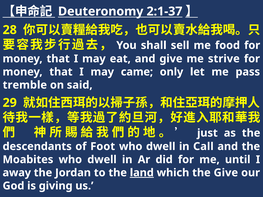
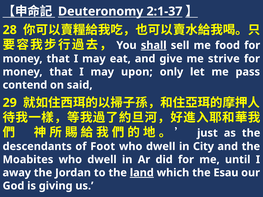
shall underline: none -> present (154, 45)
came: came -> upon (137, 72)
tremble: tremble -> contend (25, 85)
Call: Call -> City (203, 147)
the Give: Give -> Esau (226, 173)
